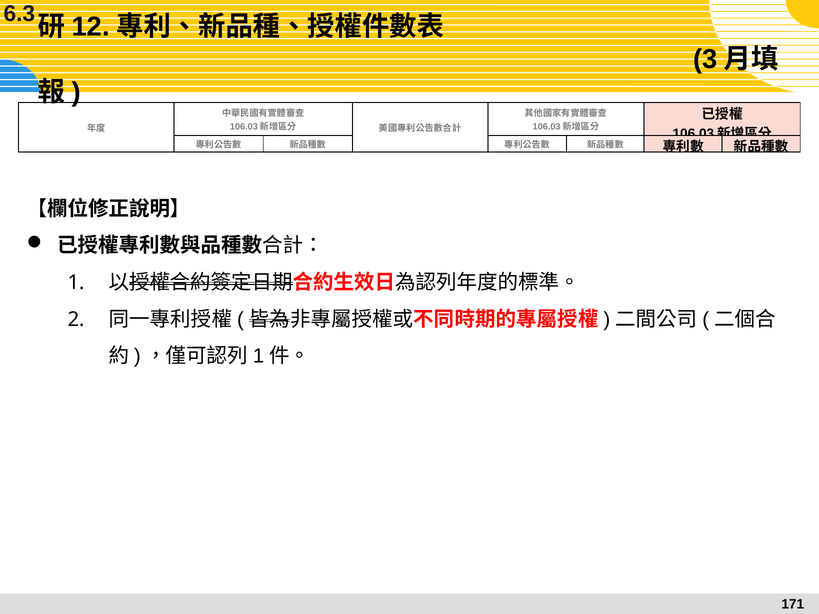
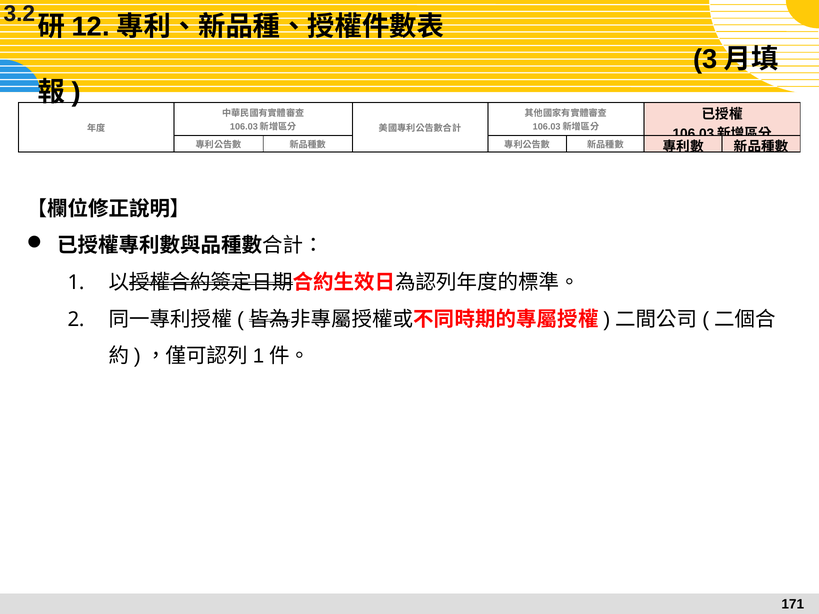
6.3: 6.3 -> 3.2 (19, 14)
